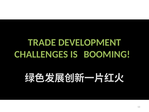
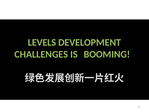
TRADE: TRADE -> LEVELS (42, 42)
